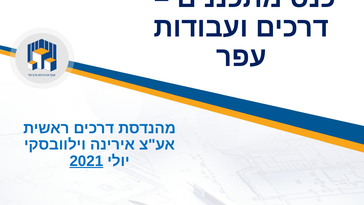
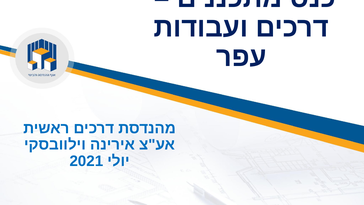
2021 underline: present -> none (86, 161)
